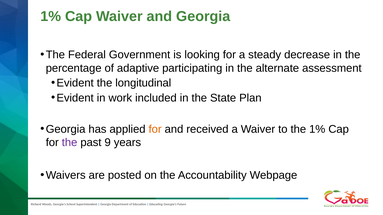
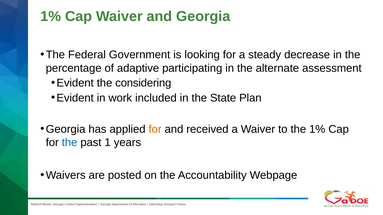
longitudinal: longitudinal -> considering (143, 83)
the colour: purple -> blue (70, 143)
9: 9 -> 1 (108, 143)
